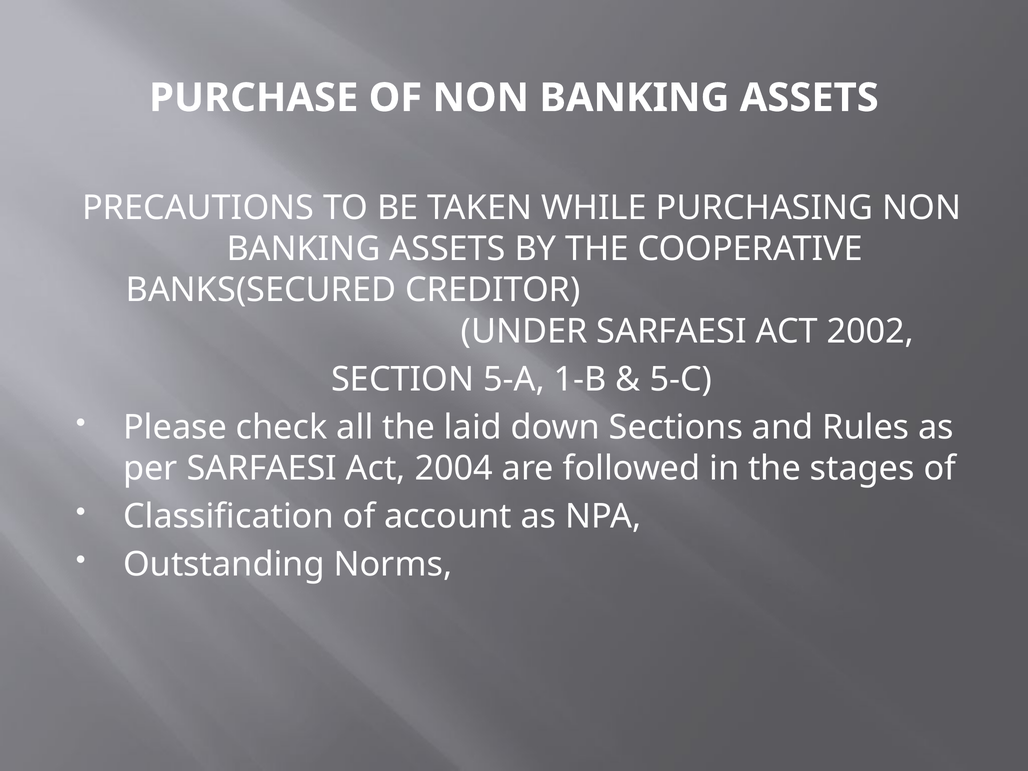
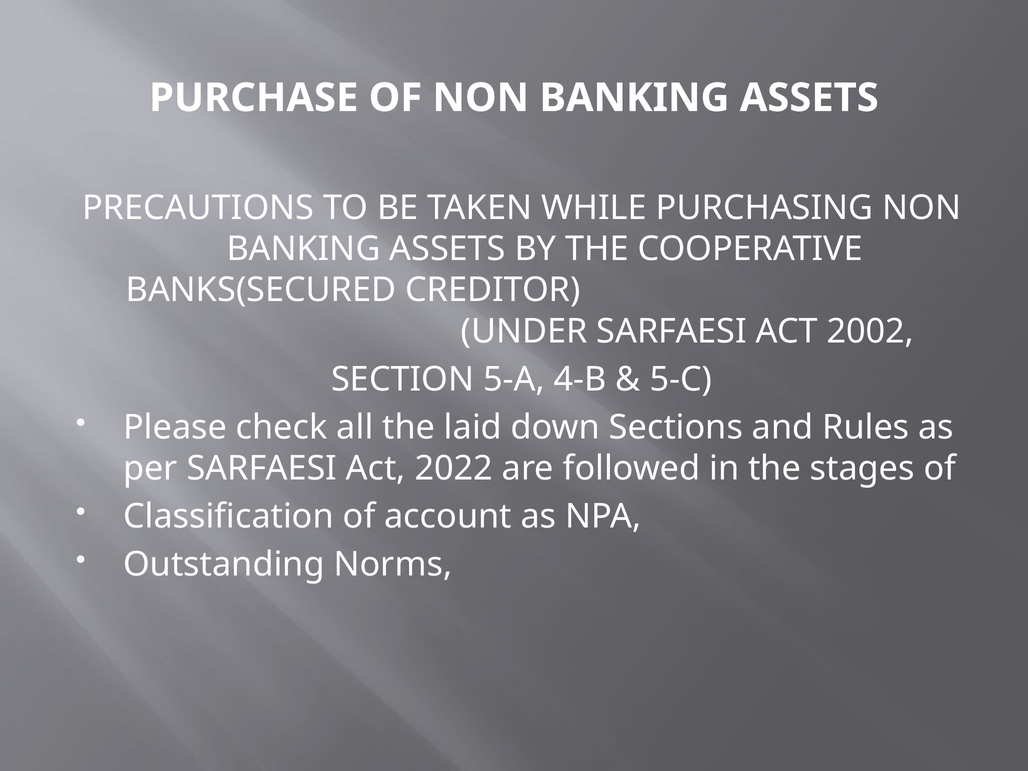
1-B: 1-B -> 4-B (580, 379)
2004: 2004 -> 2022 (454, 468)
